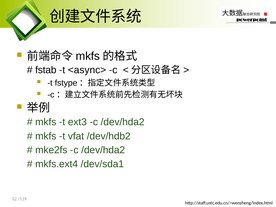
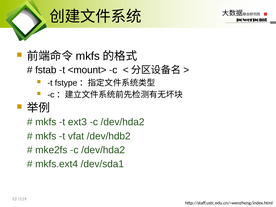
<async>: <async> -> <mount> (87, 70)
